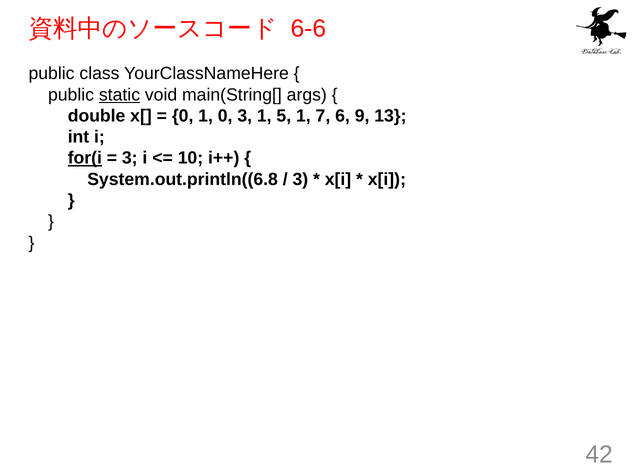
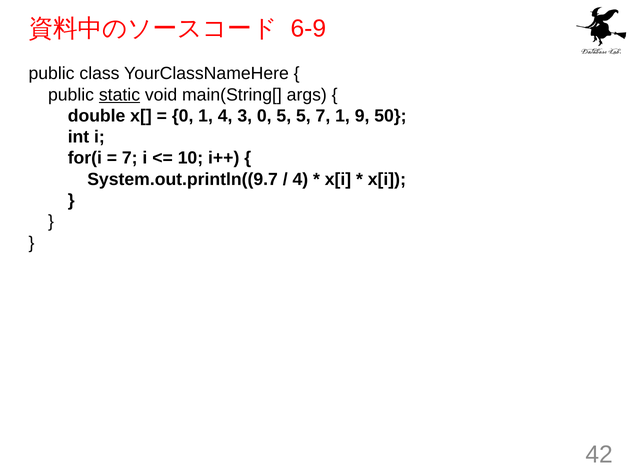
6-6: 6-6 -> 6-9 (308, 28)
1 0: 0 -> 4 (225, 116)
3 1: 1 -> 0 (264, 116)
5 1: 1 -> 5 (303, 116)
7 6: 6 -> 1 (342, 116)
13: 13 -> 50 (390, 116)
for(i underline: present -> none (85, 158)
3: 3 -> 7 (130, 158)
System.out.println((6.8: System.out.println((6.8 -> System.out.println((9.7 (183, 179)
3: 3 -> 4 (300, 179)
